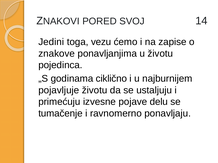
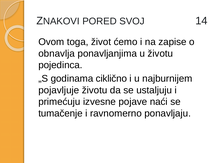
Jedini: Jedini -> Ovom (51, 42)
vezu: vezu -> život (101, 42)
znakove: znakove -> obnavlja (57, 54)
delu: delu -> naći (159, 102)
